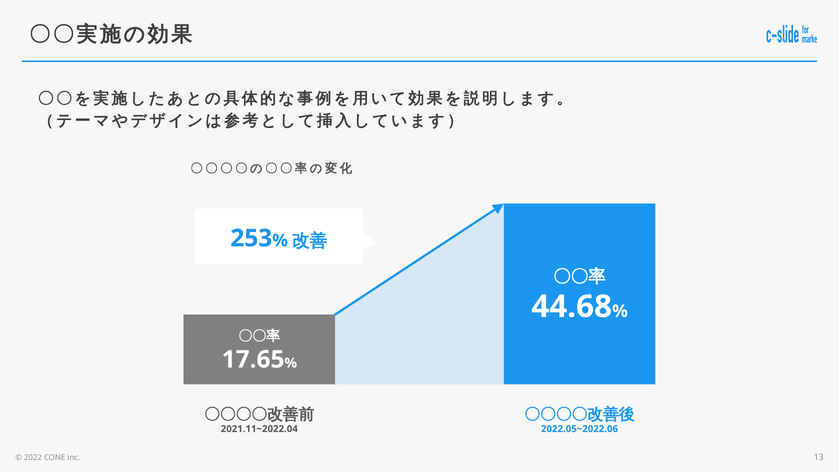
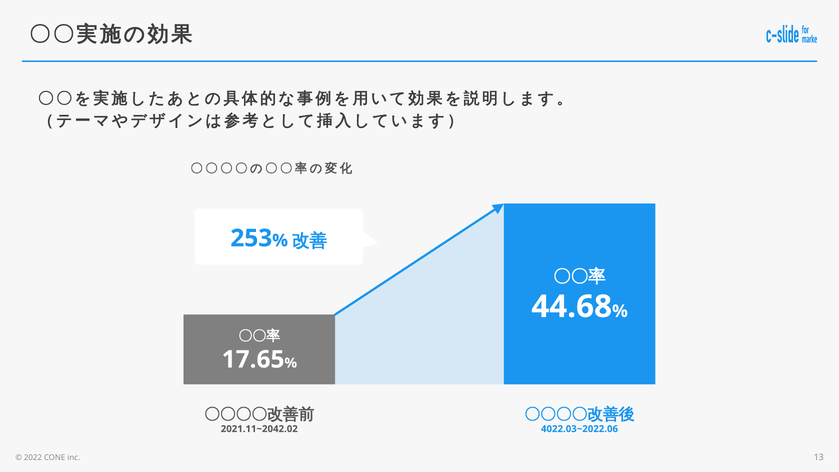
2021.11~2022.04: 2021.11~2022.04 -> 2021.11~2042.02 (259, 429)
2022.05~2022.06: 2022.05~2022.06 -> 4022.03~2022.06 (580, 429)
